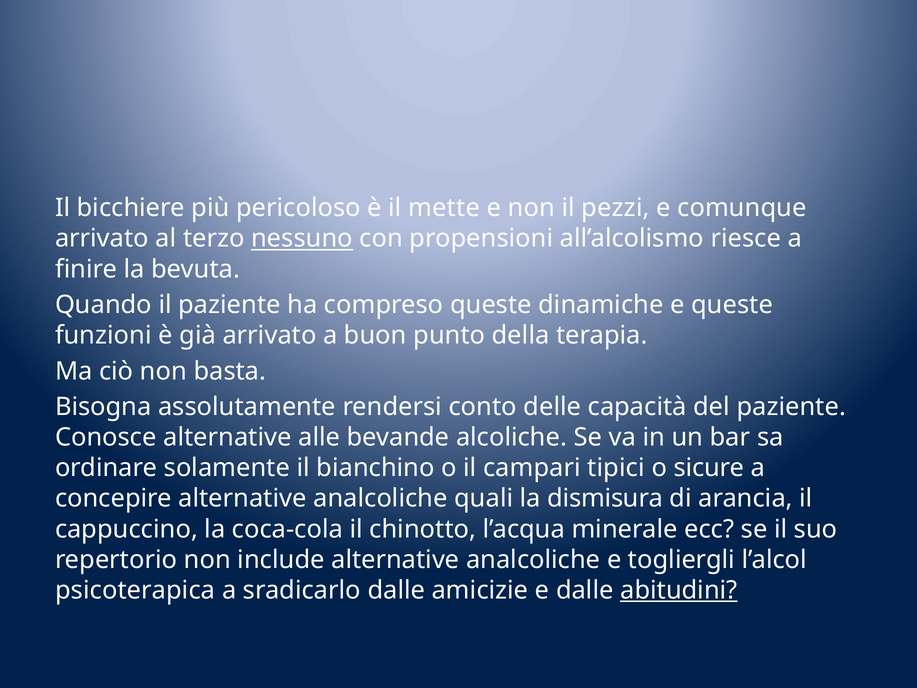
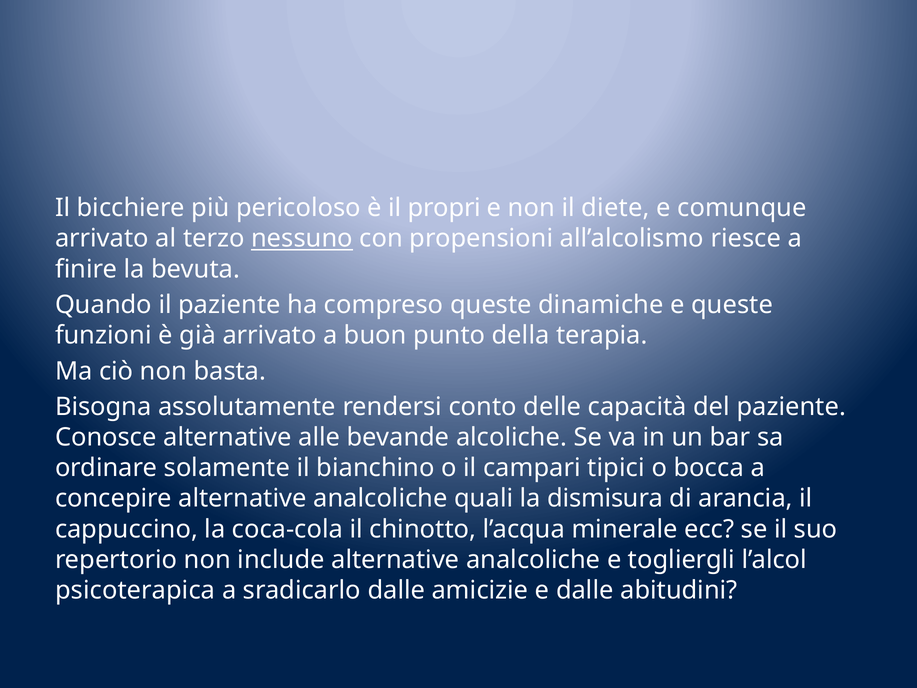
mette: mette -> propri (444, 208)
pezzi: pezzi -> diete (615, 208)
sicure: sicure -> bocca (709, 468)
abitudini underline: present -> none (679, 590)
